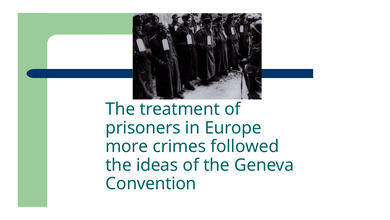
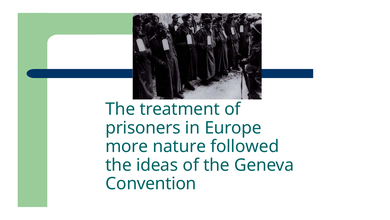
crimes: crimes -> nature (179, 146)
